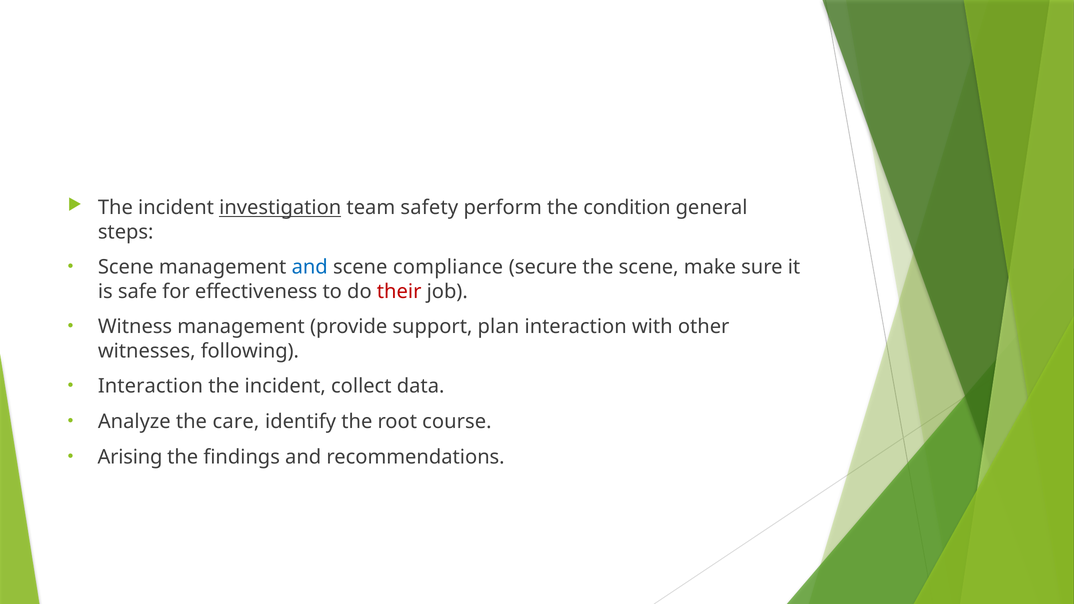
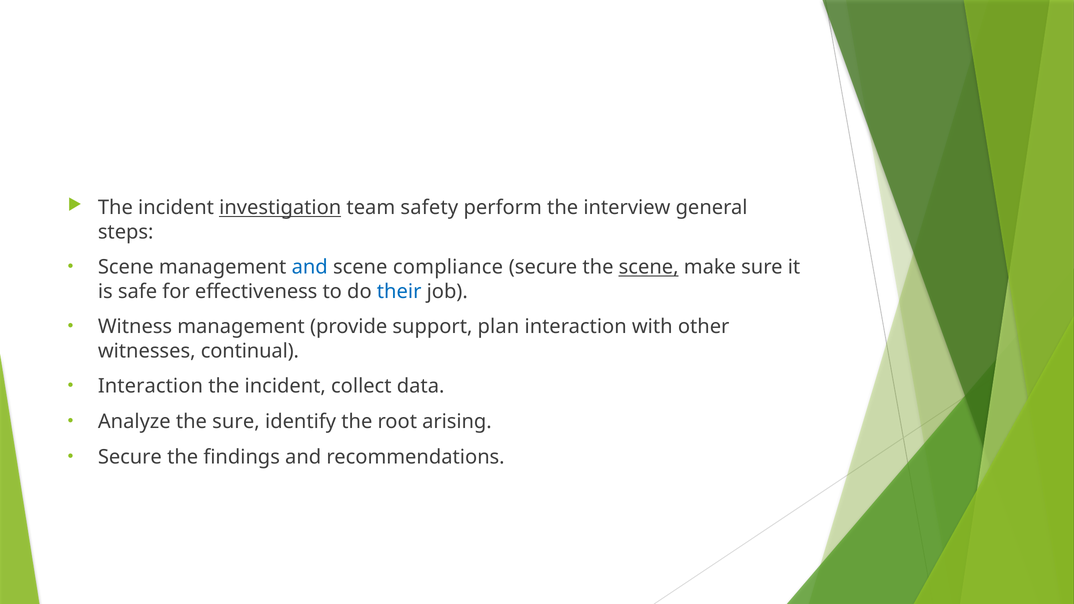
condition: condition -> interview (627, 208)
scene underline: none -> present (649, 267)
their colour: red -> blue (399, 292)
following: following -> continual (250, 351)
the care: care -> sure (236, 422)
course: course -> arising (457, 422)
Arising: Arising -> Secure (130, 457)
